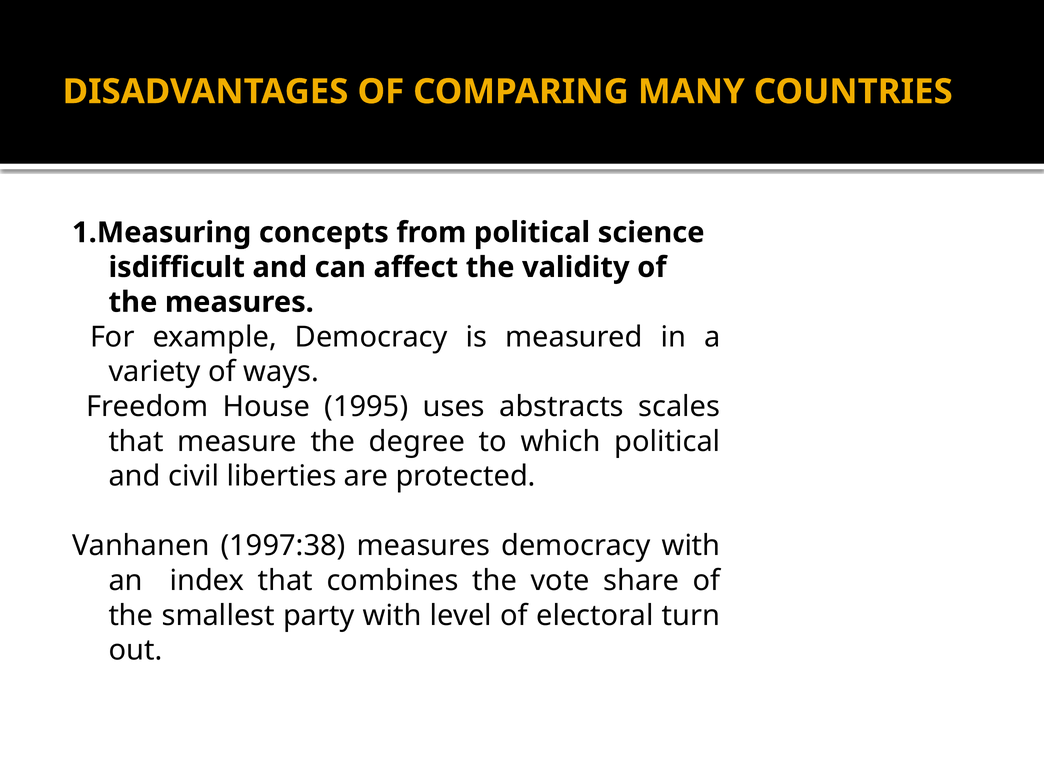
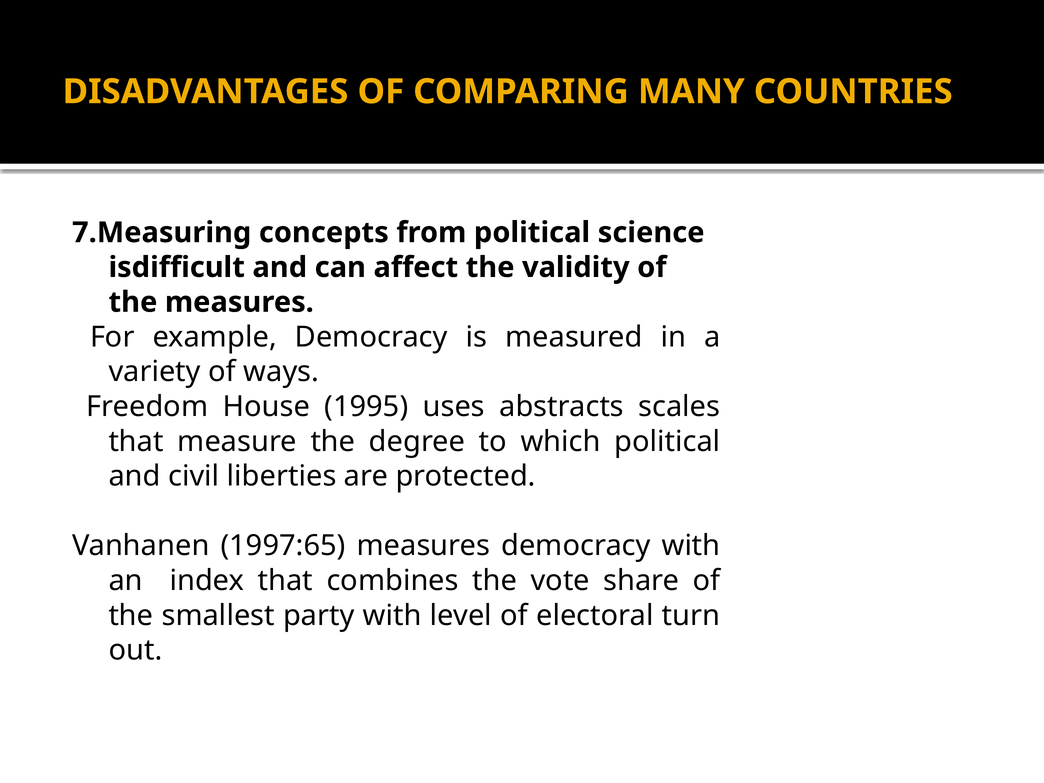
1.Measuring: 1.Measuring -> 7.Measuring (162, 233)
1997:38: 1997:38 -> 1997:65 (283, 546)
